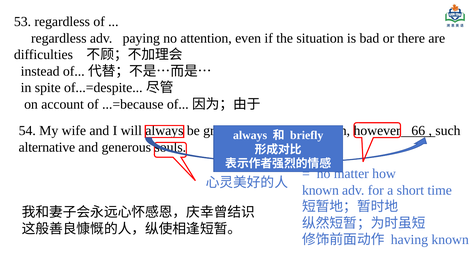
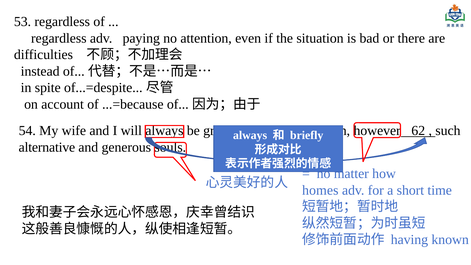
66: 66 -> 62 (418, 131)
known: known -> homes (320, 190)
